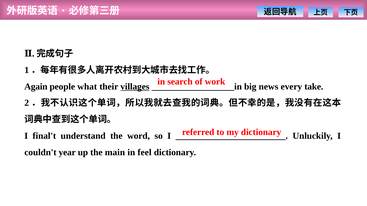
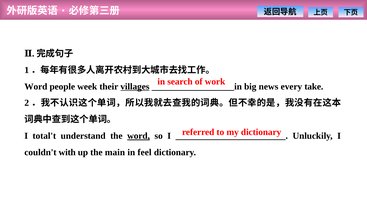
Again: Again -> Word (36, 87)
what: what -> week (87, 87)
final't: final't -> total't (44, 136)
word underline: none -> present (139, 136)
year: year -> with (67, 153)
